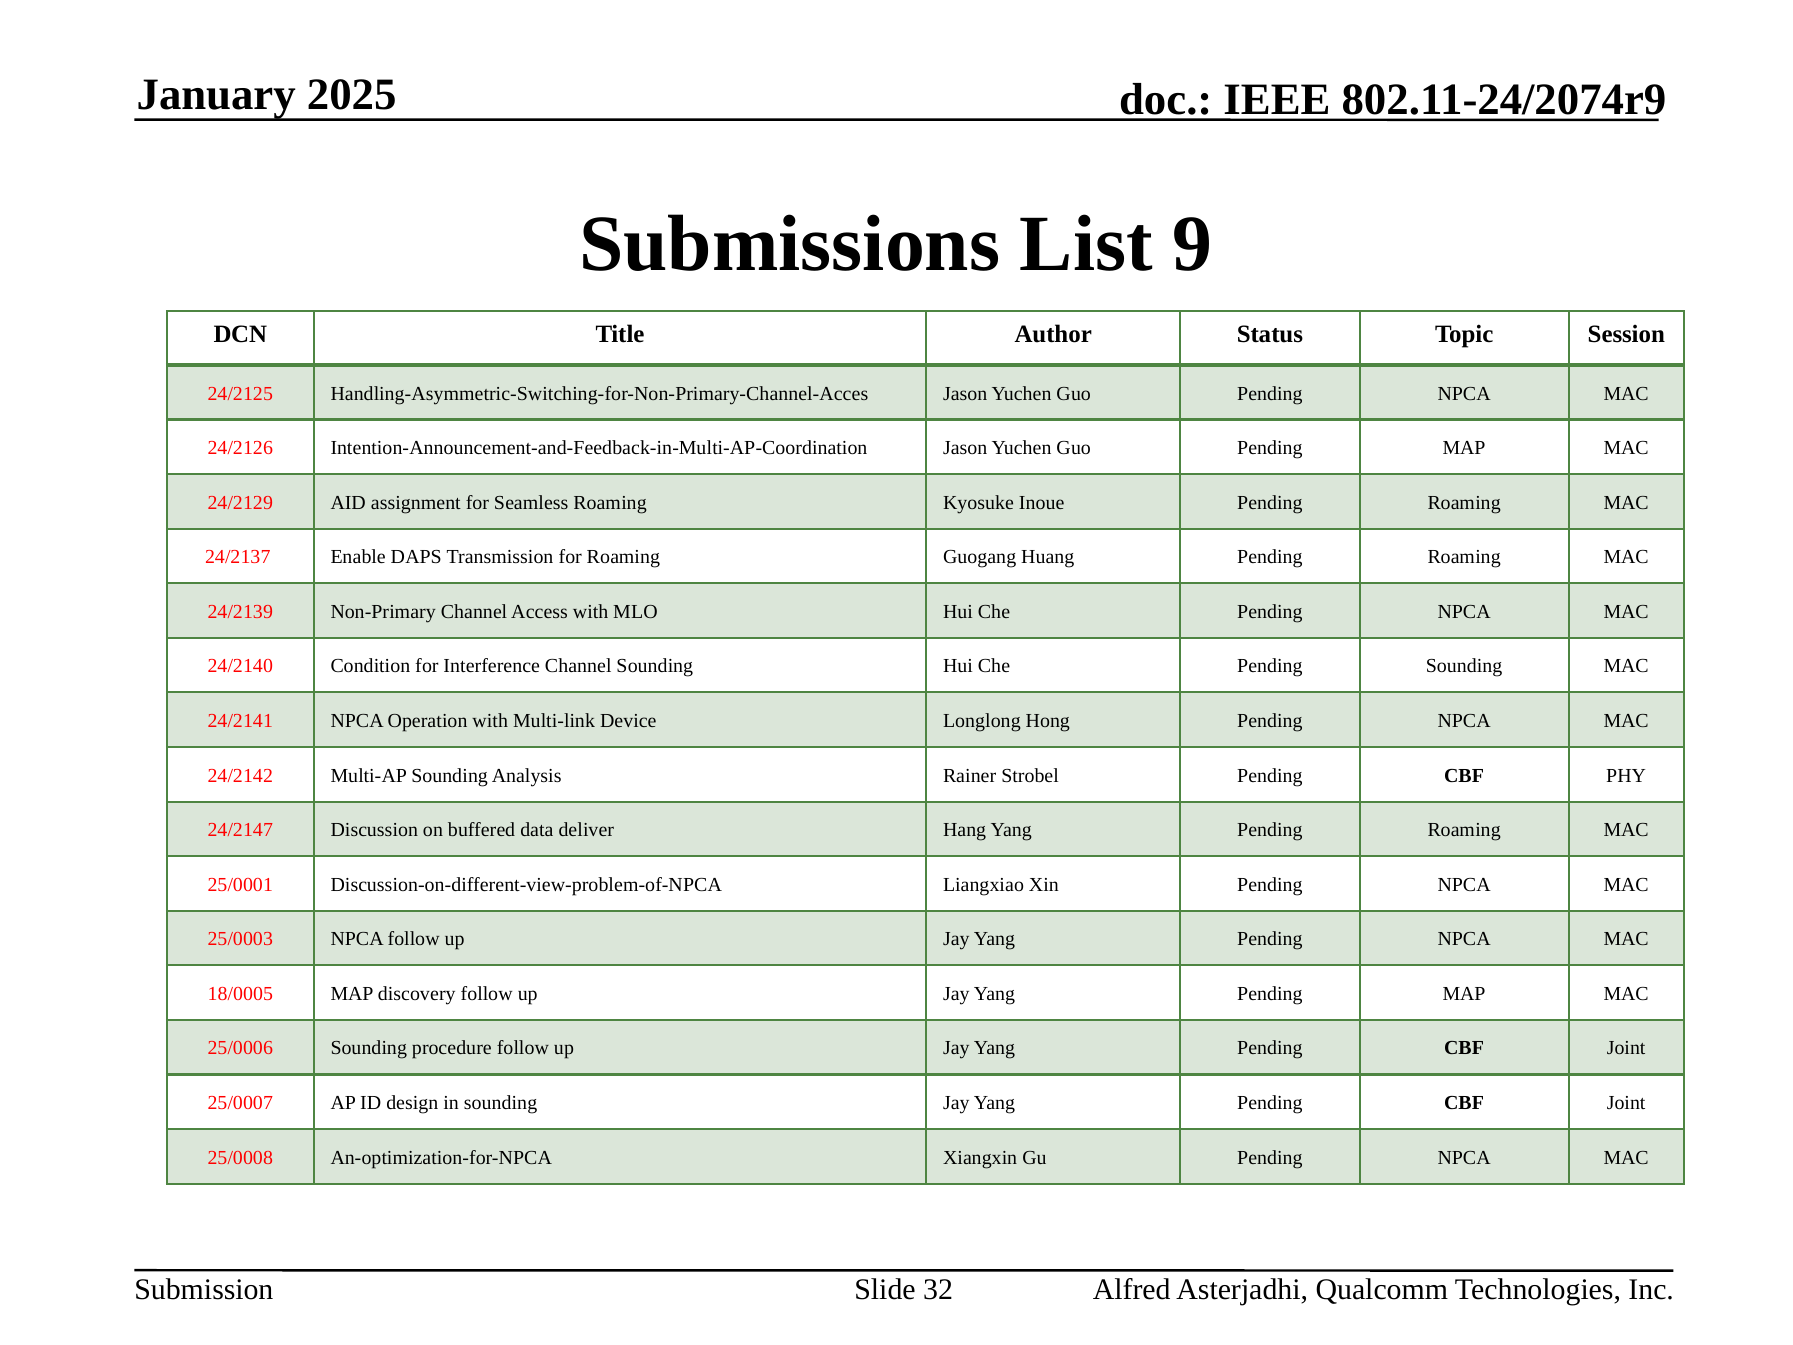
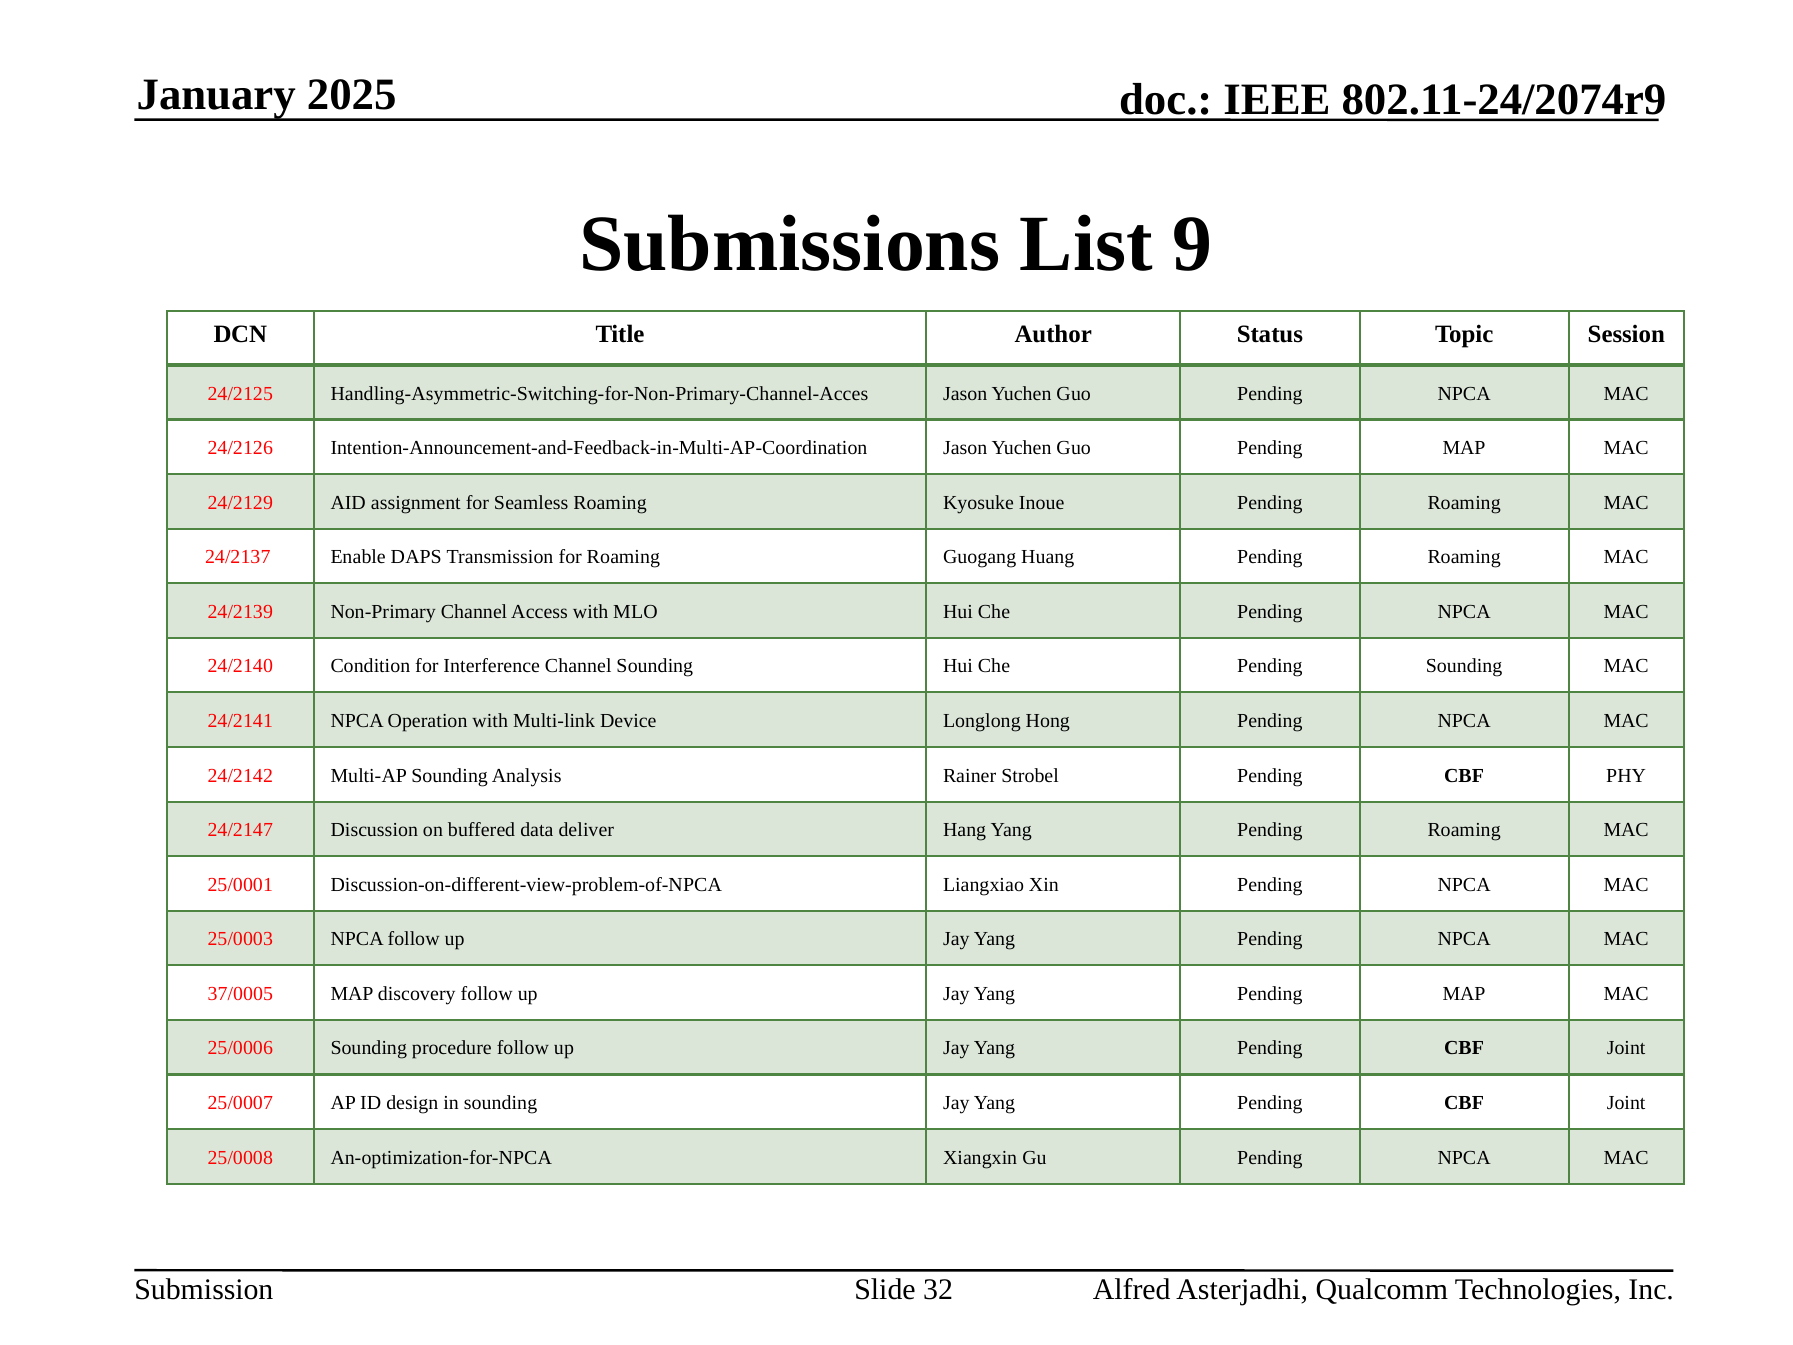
18/0005: 18/0005 -> 37/0005 (240, 994)
